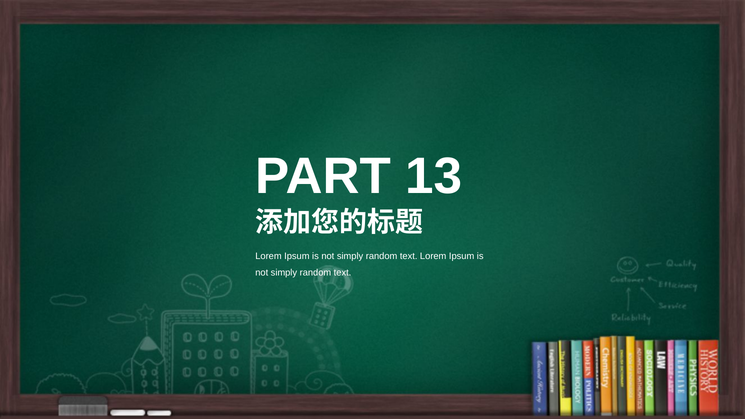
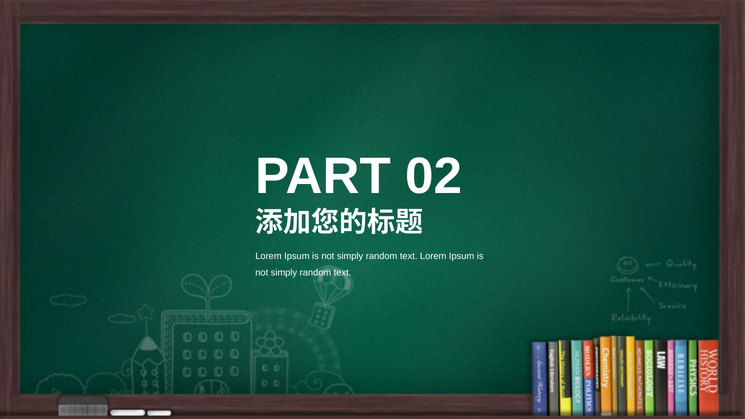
13: 13 -> 02 (434, 177)
